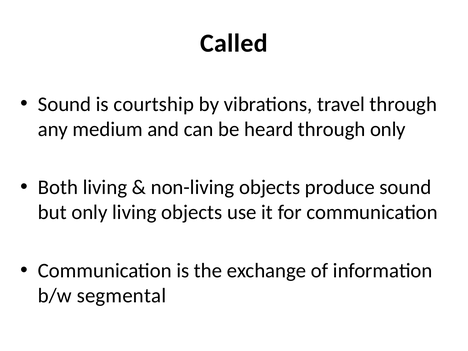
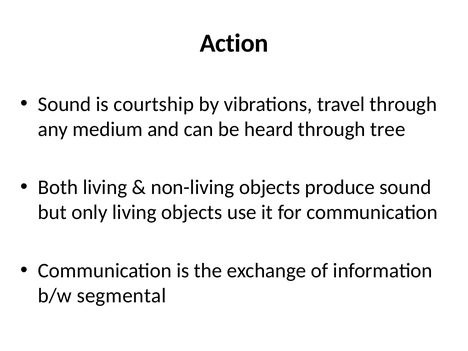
Called: Called -> Action (234, 43)
through only: only -> tree (388, 129)
